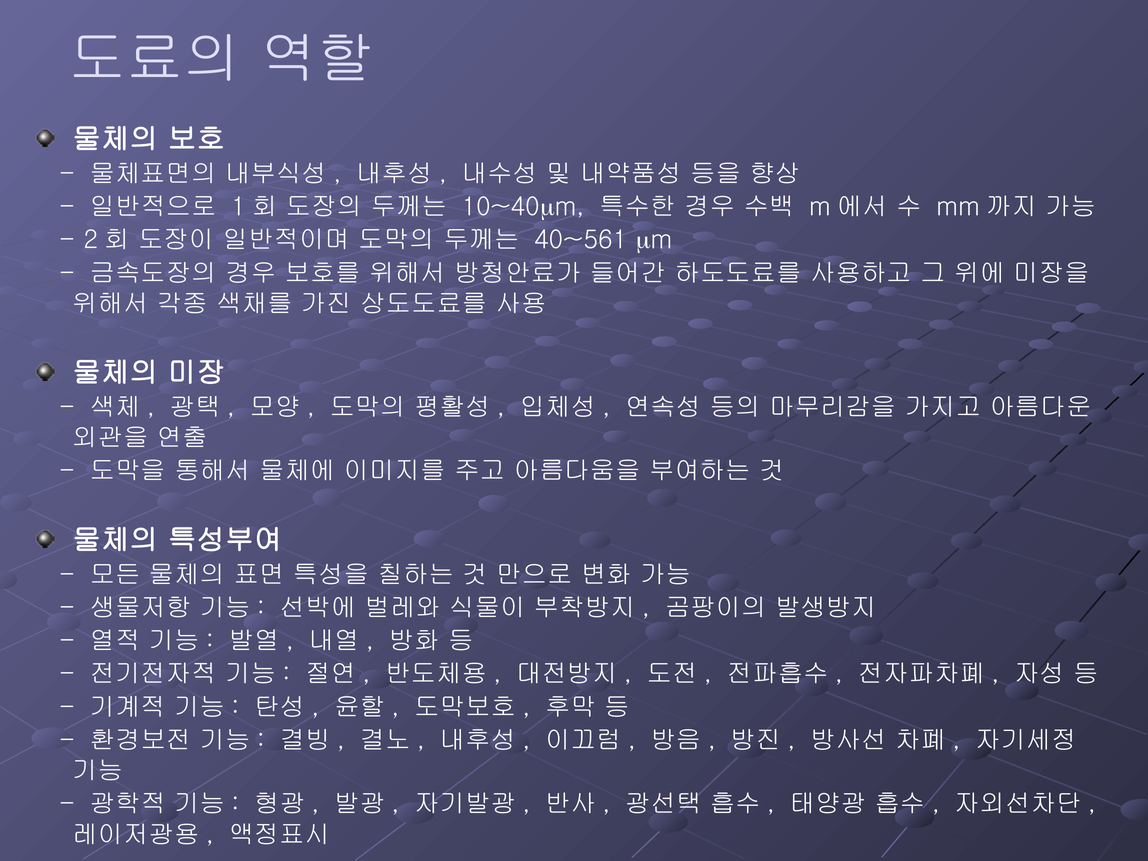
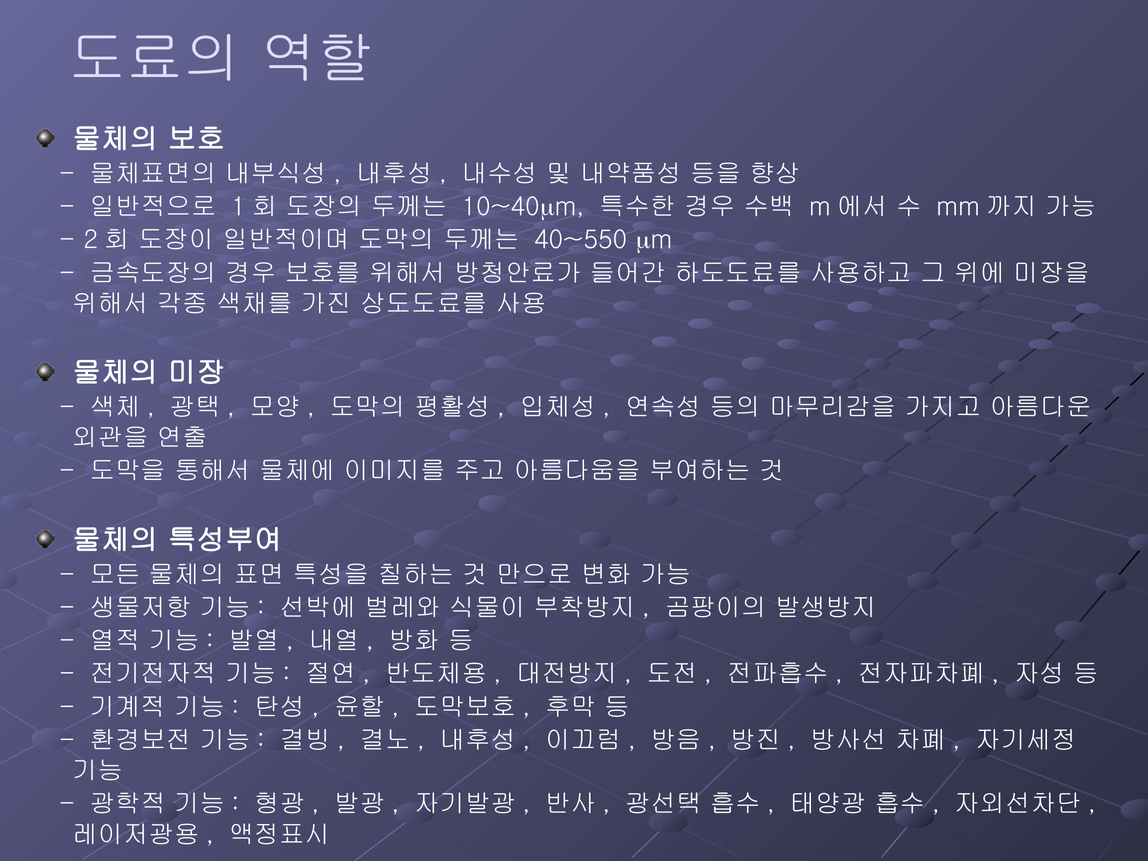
40~561: 40~561 -> 40~550 (581, 240)
